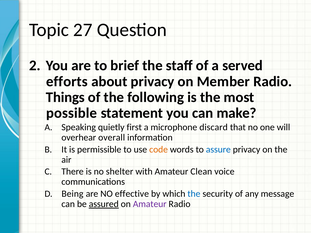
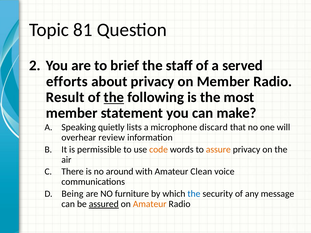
27: 27 -> 81 (83, 30)
Things: Things -> Result (65, 97)
the underline: none -> present (114, 97)
possible: possible -> member (72, 113)
first: first -> lists (134, 127)
overall: overall -> review (112, 138)
assure colour: blue -> orange (218, 150)
shelter: shelter -> around (120, 172)
effective: effective -> furniture (132, 194)
Amateur colour: purple -> orange (150, 204)
